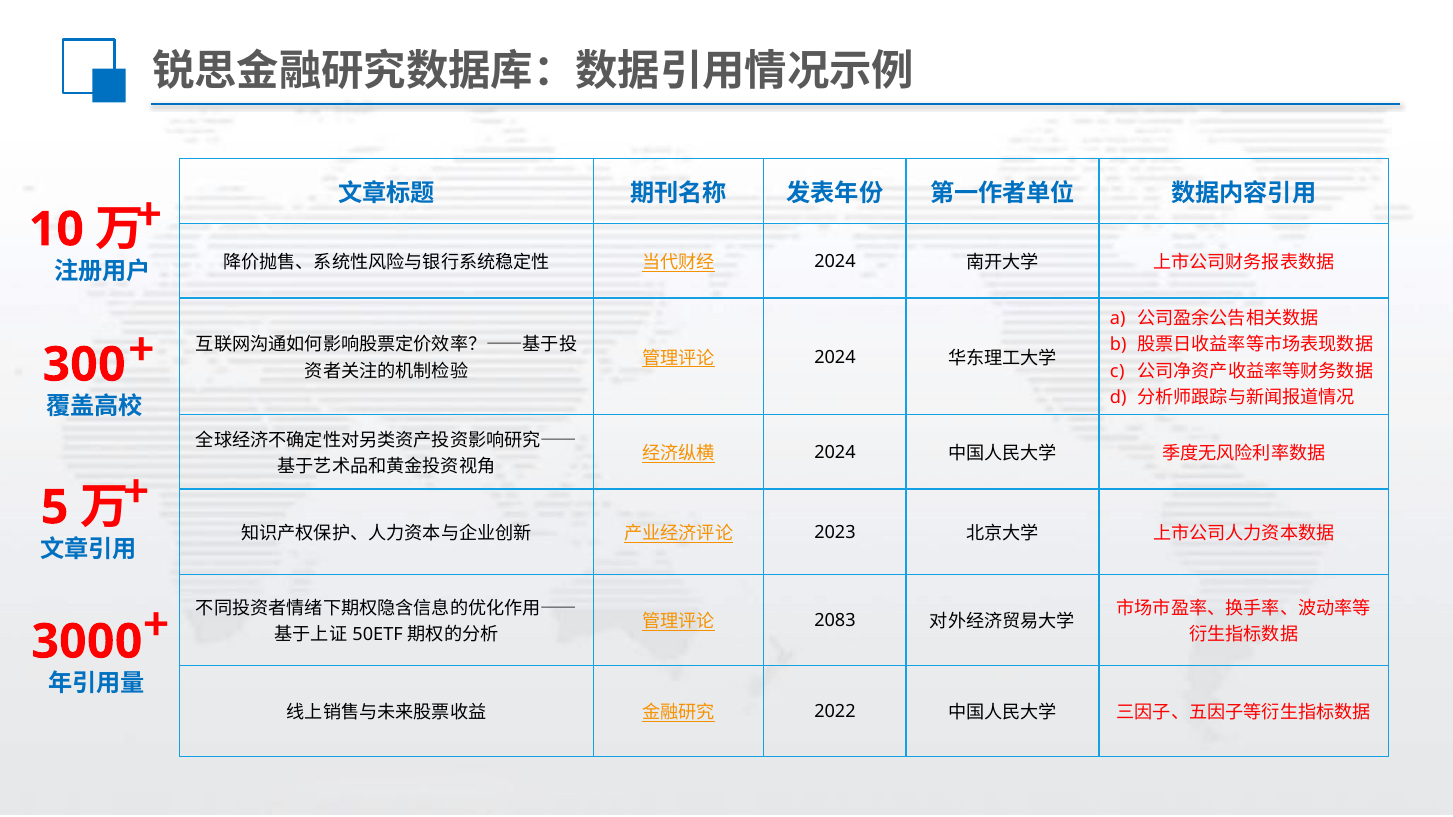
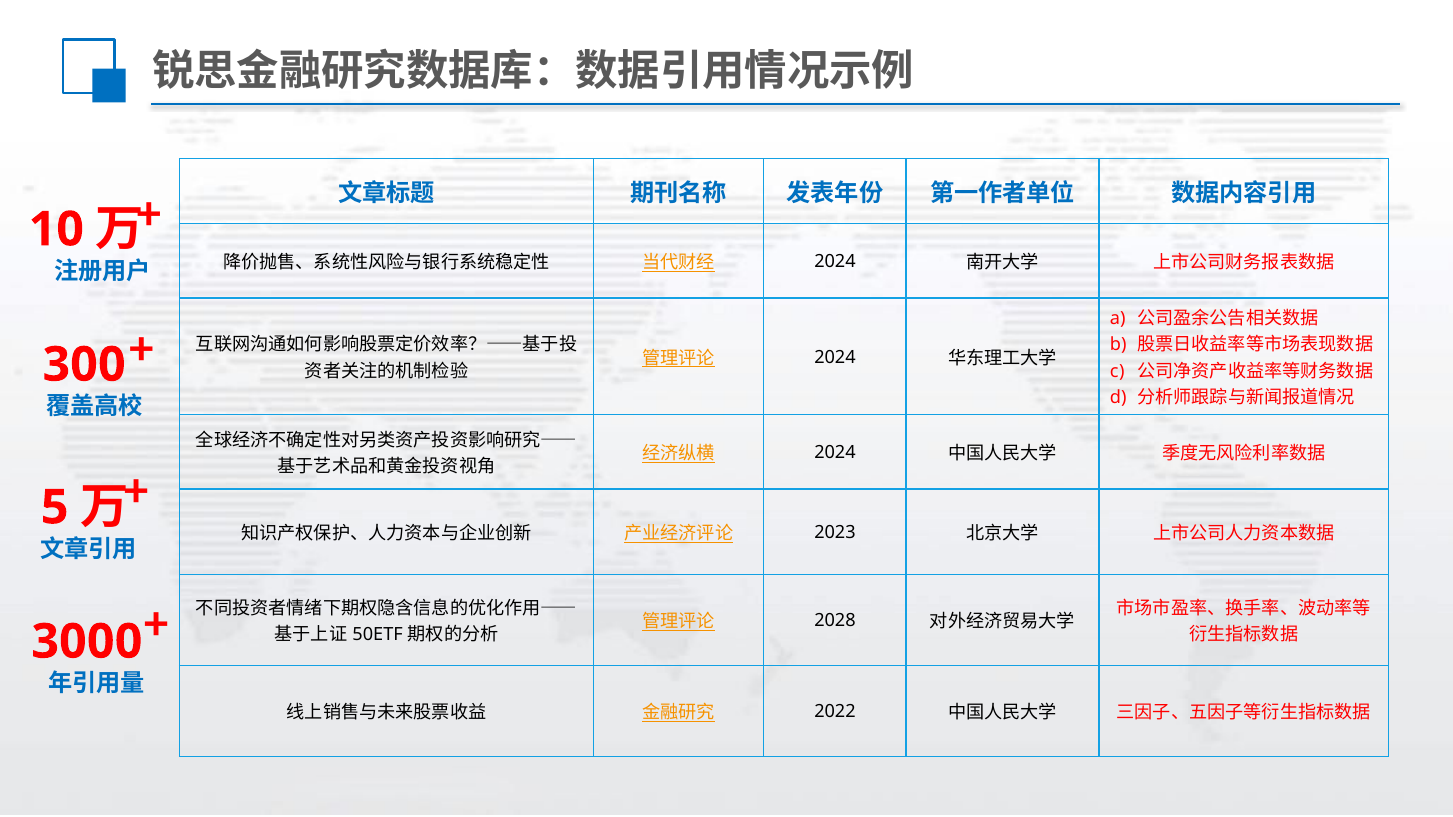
2083: 2083 -> 2028 (835, 621)
